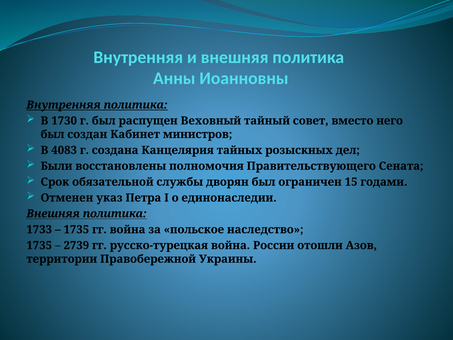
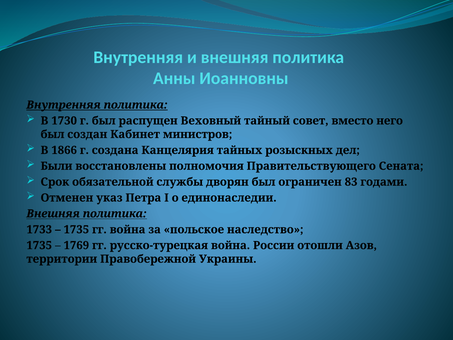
4083: 4083 -> 1866 (64, 150)
15: 15 -> 83 (351, 182)
2739: 2739 -> 1769 (76, 245)
